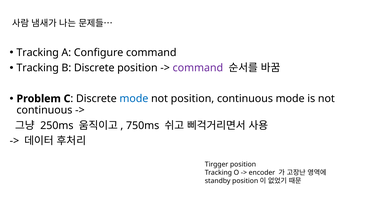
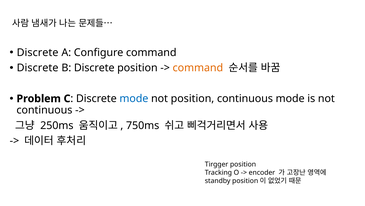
Tracking: Tracking -> Discrete (38, 52)
Tracking: Tracking -> Discrete (38, 68)
command colour: purple -> orange (198, 68)
